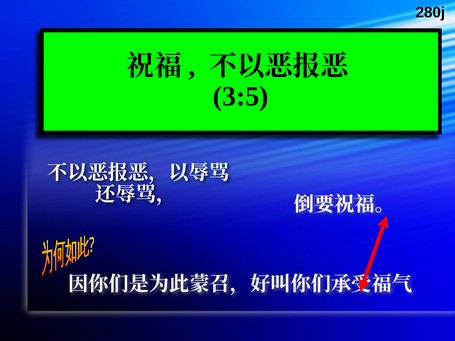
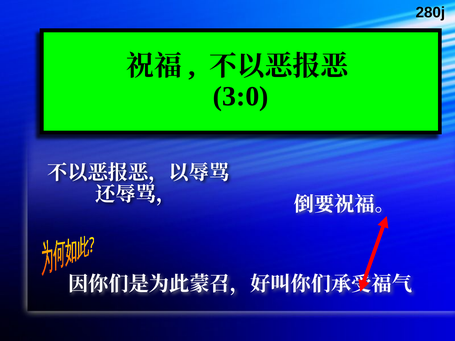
3:5: 3:5 -> 3:0 (241, 96)
